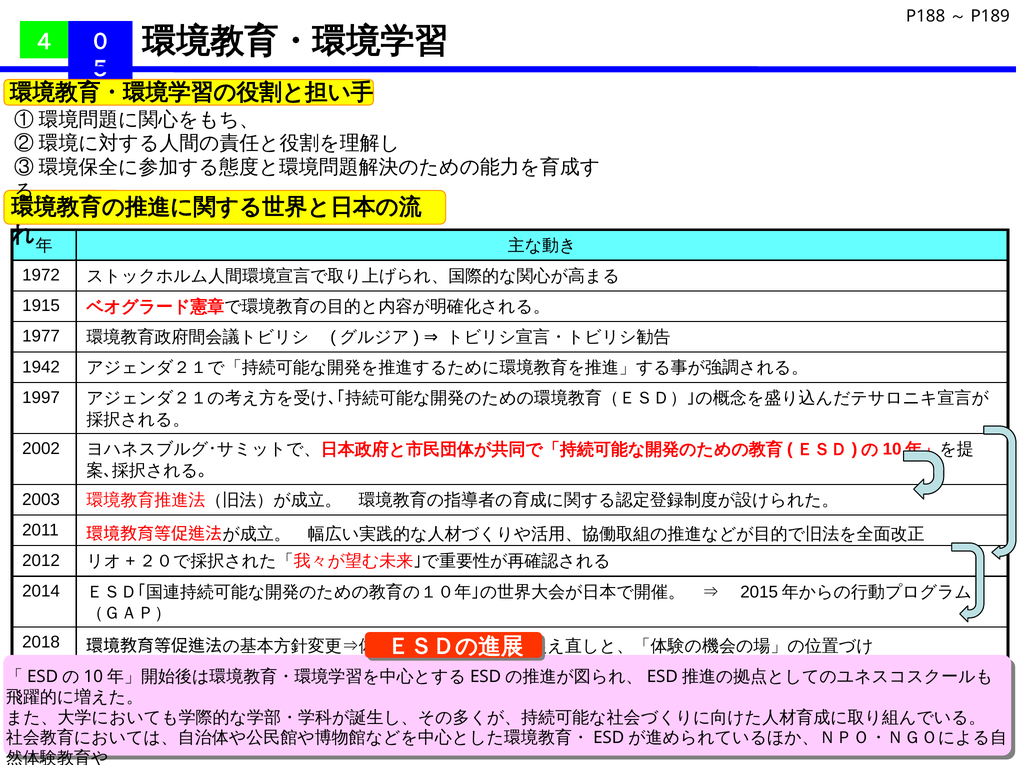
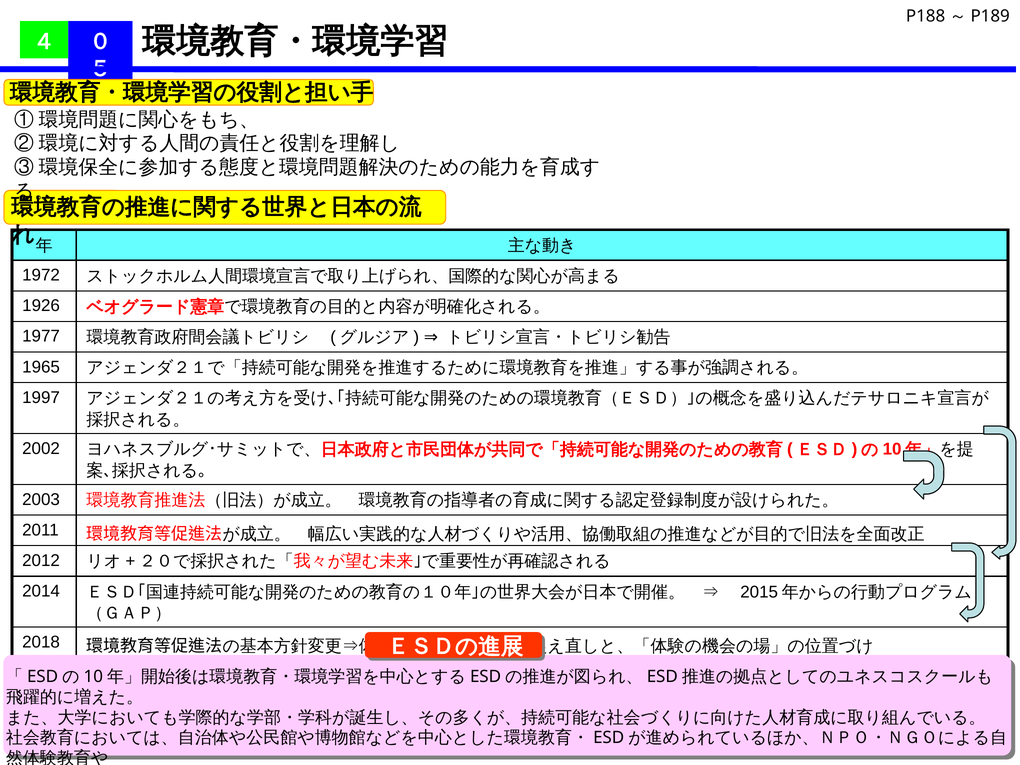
1915: 1915 -> 1926 (41, 306)
1942: 1942 -> 1965 (41, 367)
